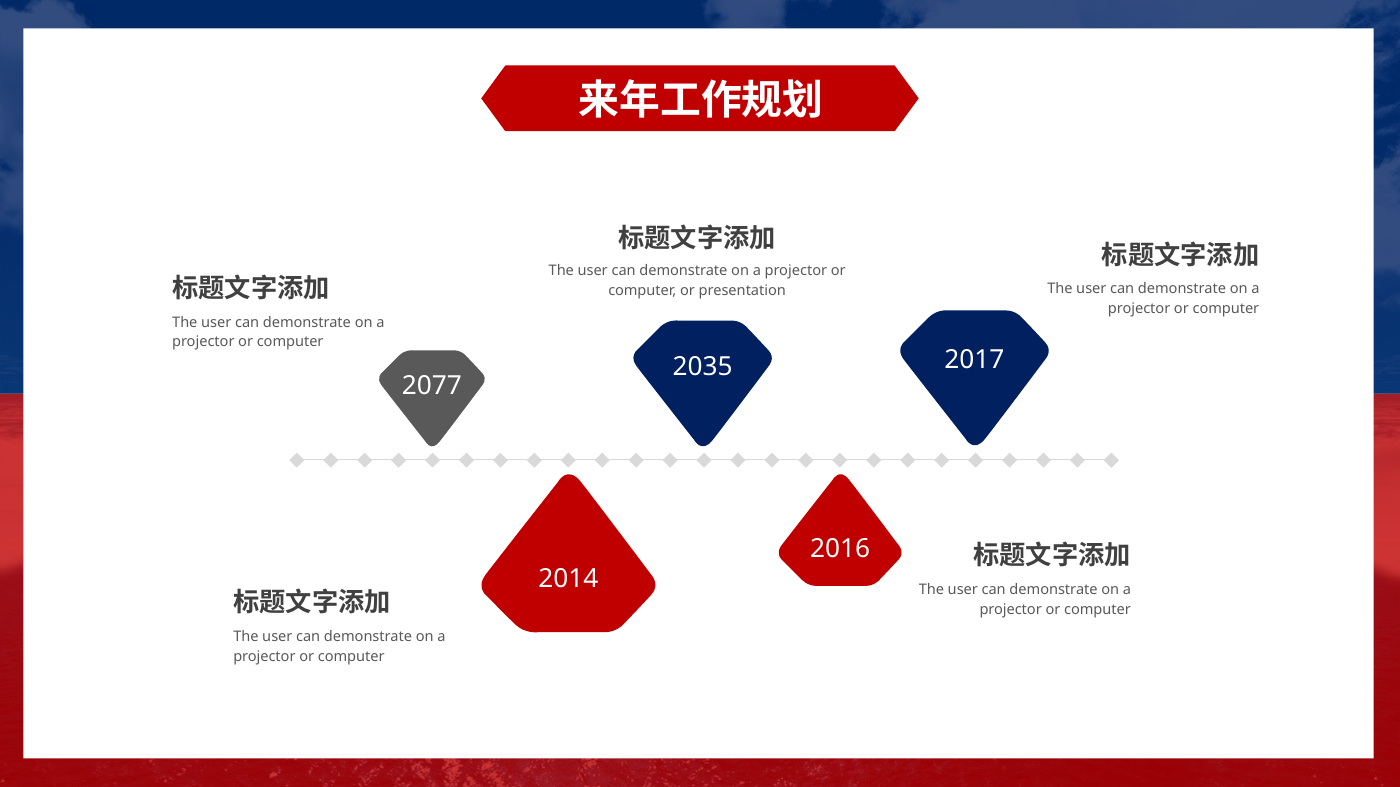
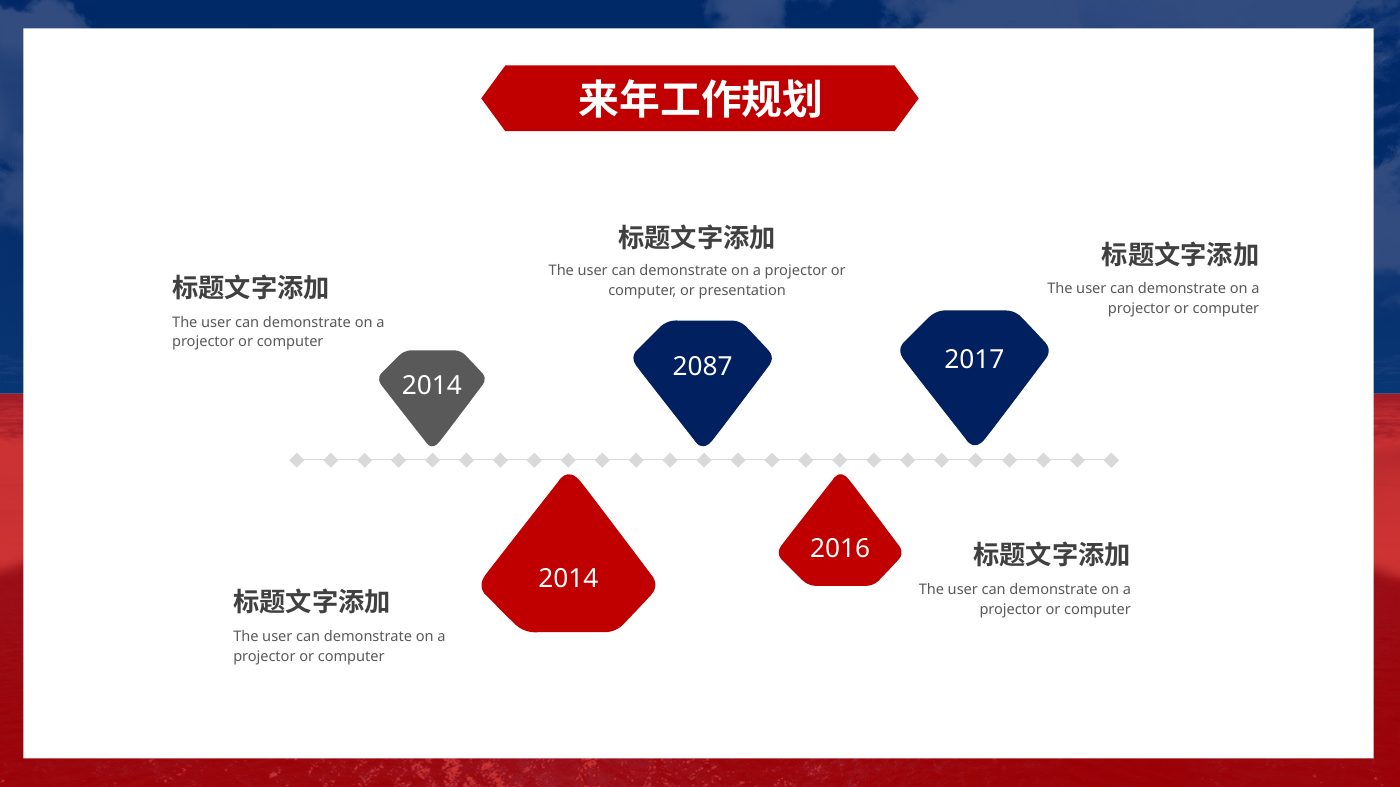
2035: 2035 -> 2087 (703, 367)
2077: 2077 -> 2014 (432, 386)
